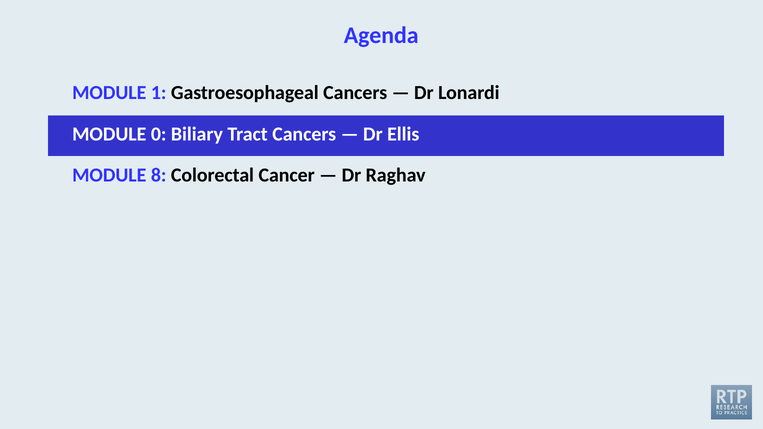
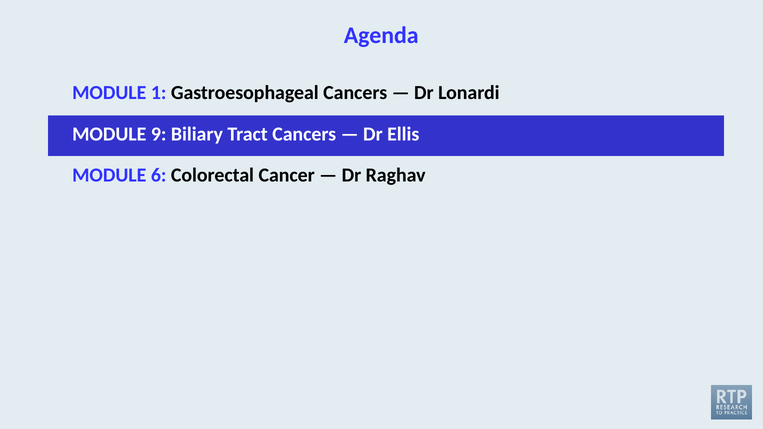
0: 0 -> 9 (159, 134)
8: 8 -> 6 (159, 175)
